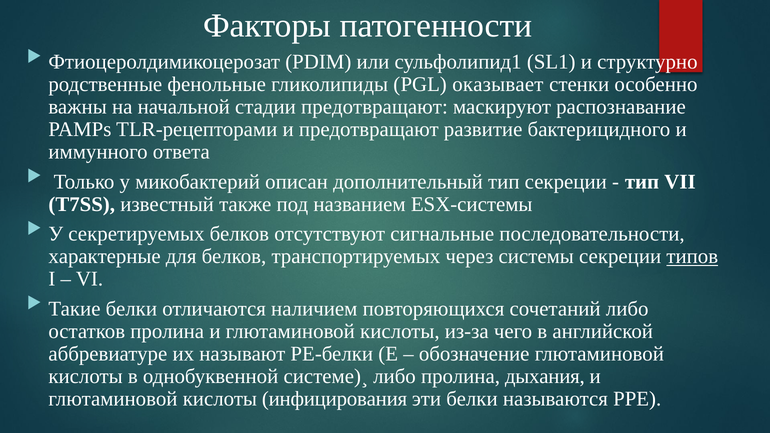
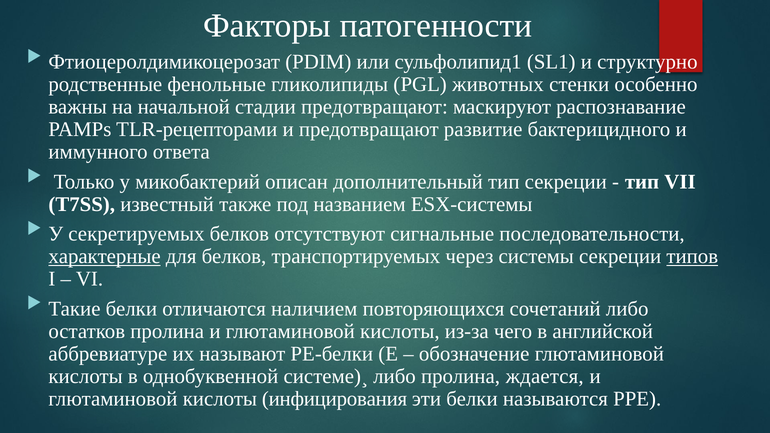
оказывает: оказывает -> животных (498, 85)
характерные underline: none -> present (105, 257)
дыхания: дыхания -> ждается (545, 376)
